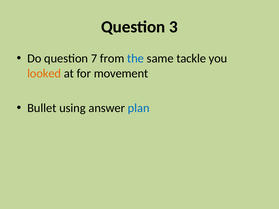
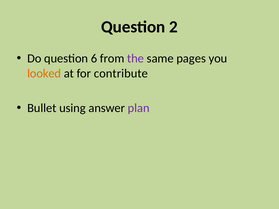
3: 3 -> 2 (173, 27)
7: 7 -> 6 (94, 59)
the colour: blue -> purple (136, 59)
tackle: tackle -> pages (191, 59)
movement: movement -> contribute (121, 73)
plan colour: blue -> purple (139, 108)
